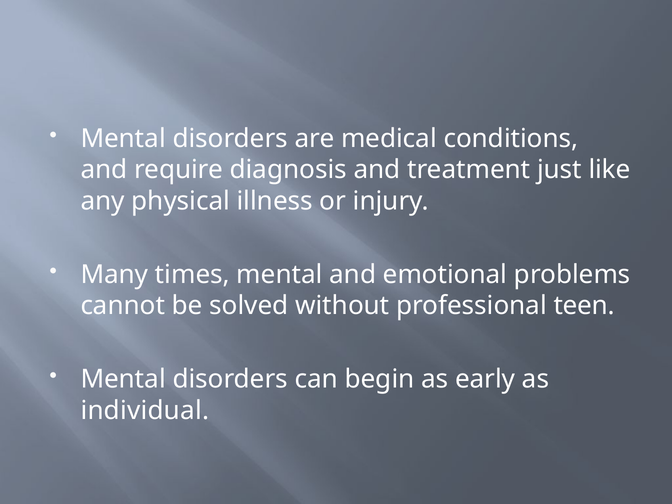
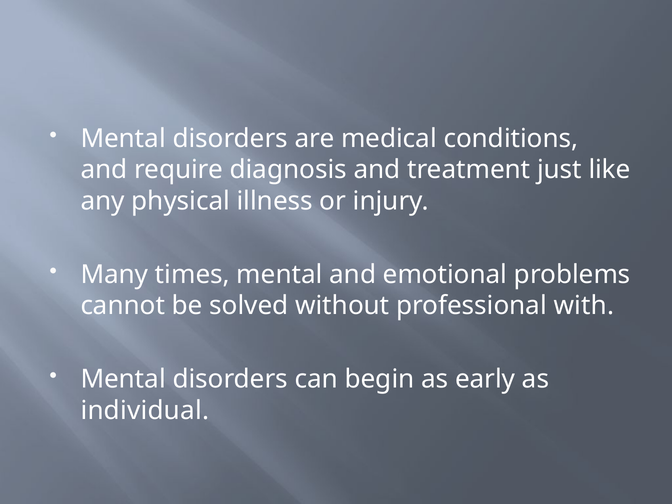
teen: teen -> with (584, 306)
